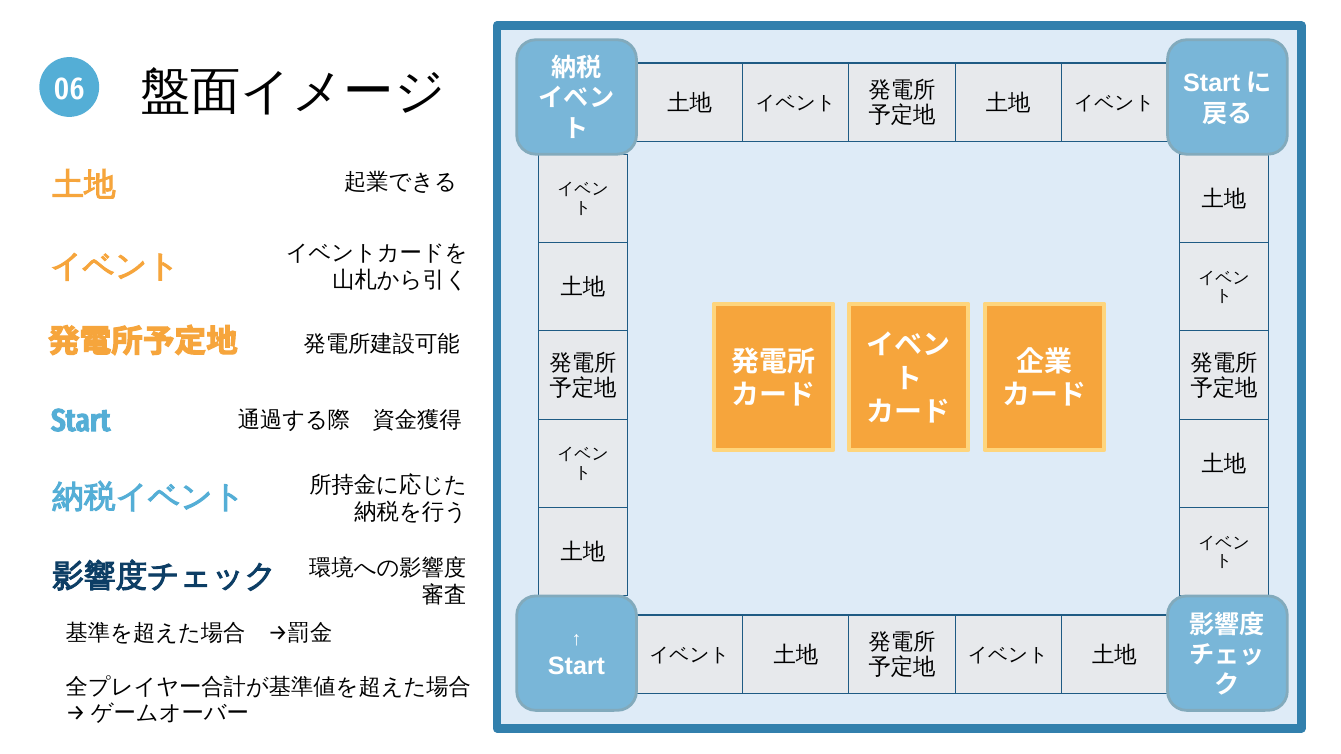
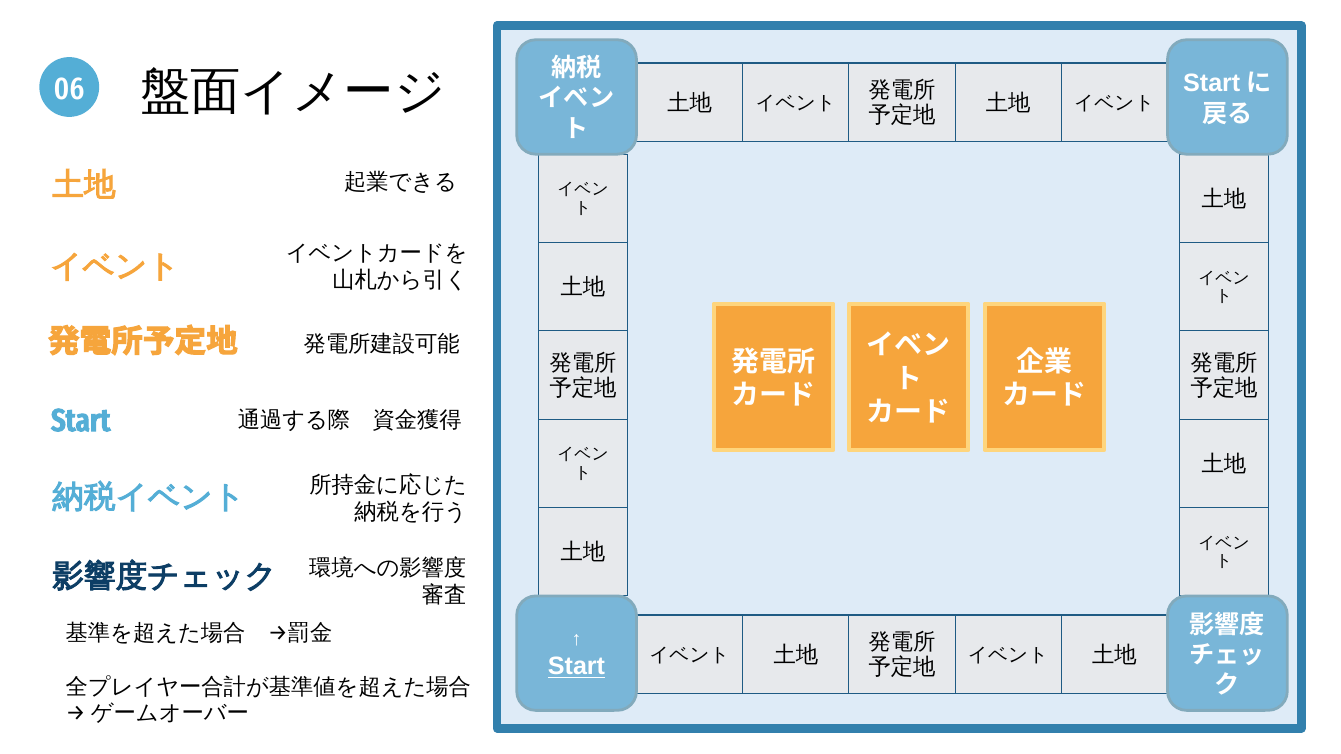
Start underline: none -> present (577, 667)
